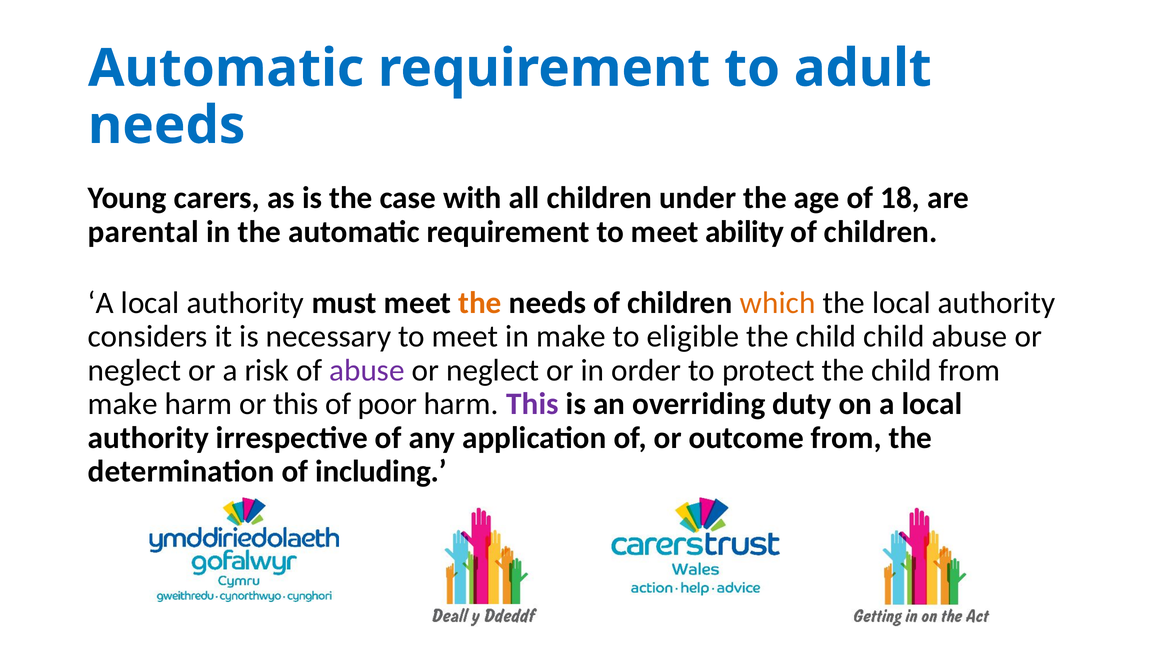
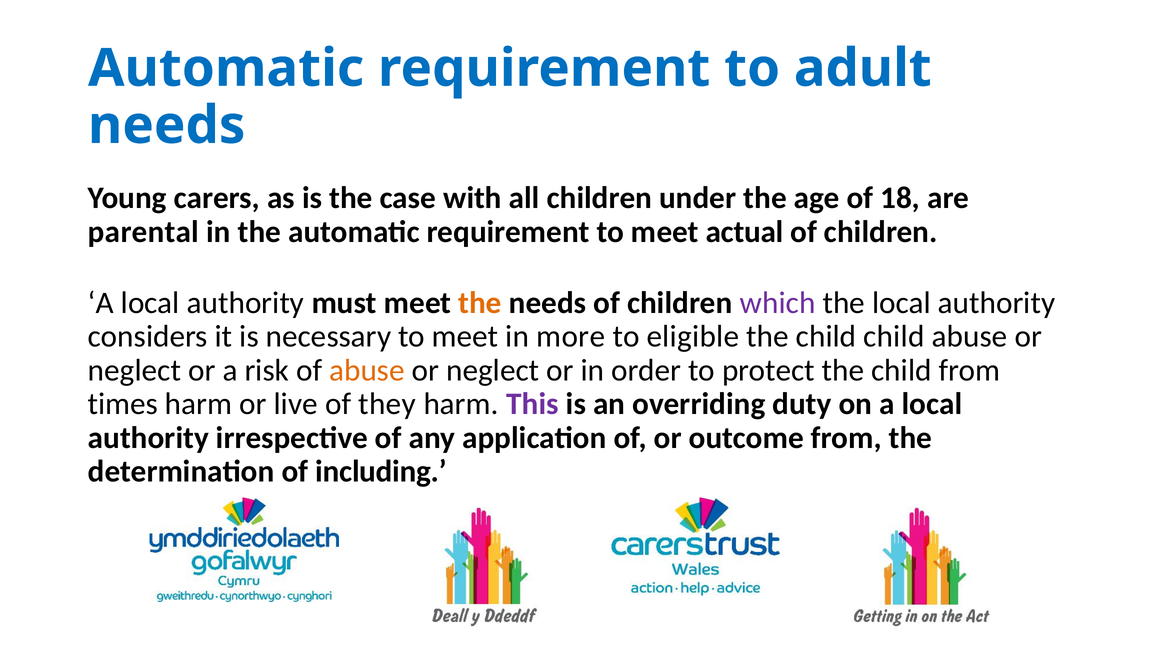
ability: ability -> actual (745, 232)
which colour: orange -> purple (778, 303)
in make: make -> more (571, 337)
abuse colour: purple -> orange (367, 370)
make: make -> times (123, 404)
or this: this -> live (296, 404)
poor: poor -> they (387, 404)
